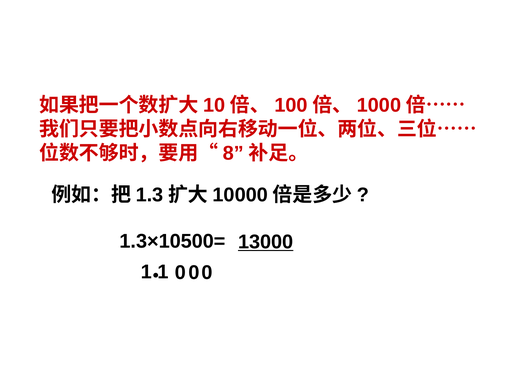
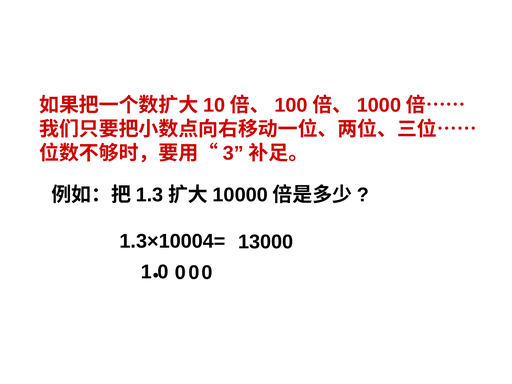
8: 8 -> 3 (233, 153)
1.3×10500=: 1.3×10500= -> 1.3×10004= (173, 241)
13000 underline: present -> none (266, 242)
1 1: 1 -> 0 (163, 272)
